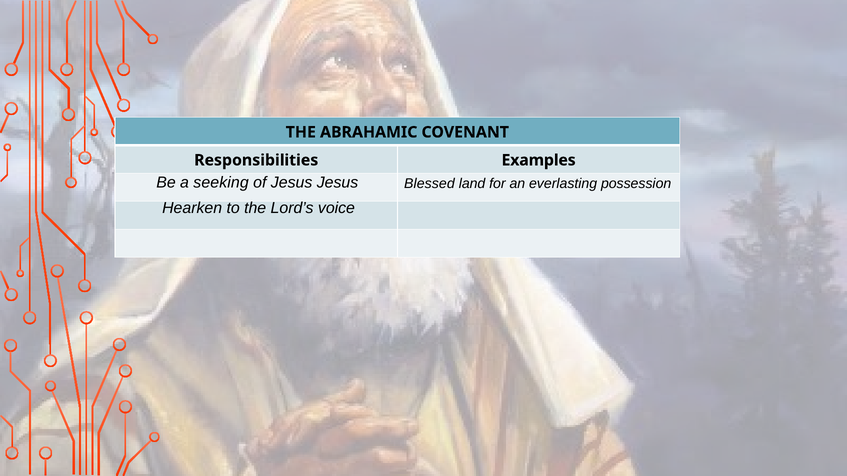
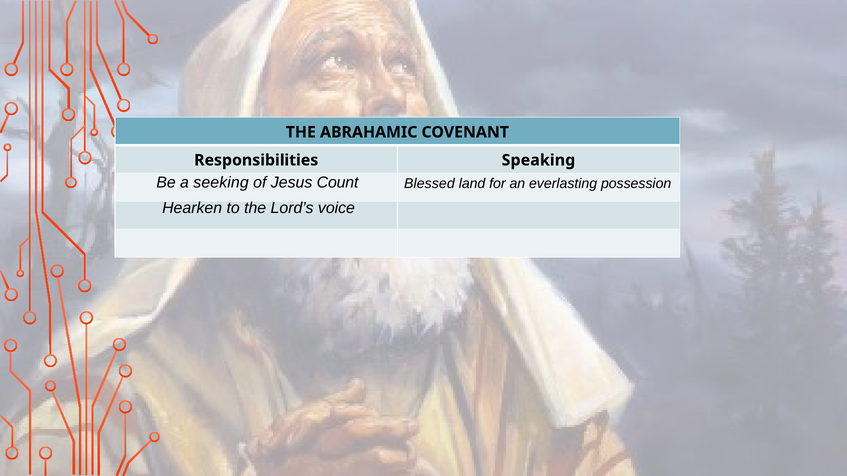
Examples: Examples -> Speaking (538, 160)
Jesus Jesus: Jesus -> Count (338, 183)
